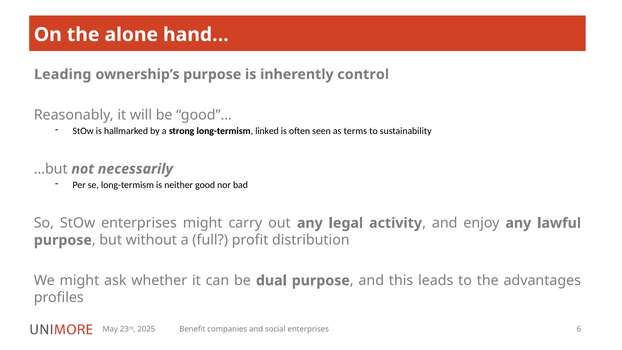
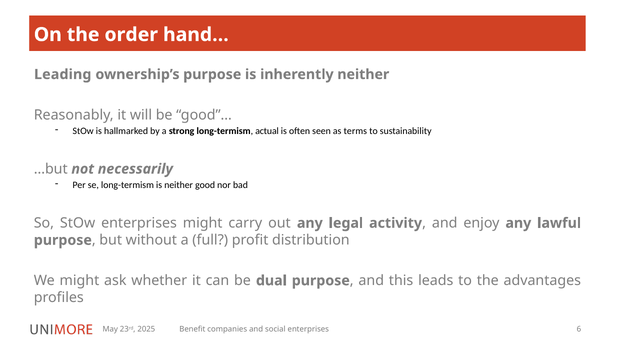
alone: alone -> order (131, 35)
inherently control: control -> neither (363, 74)
linked: linked -> actual (267, 131)
